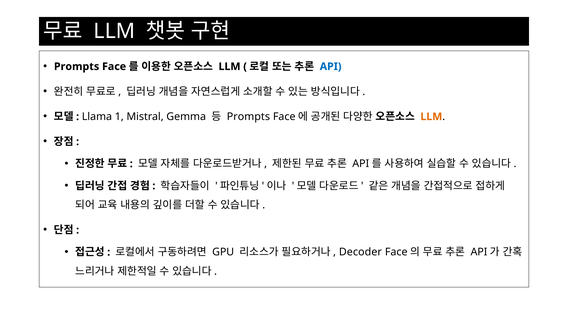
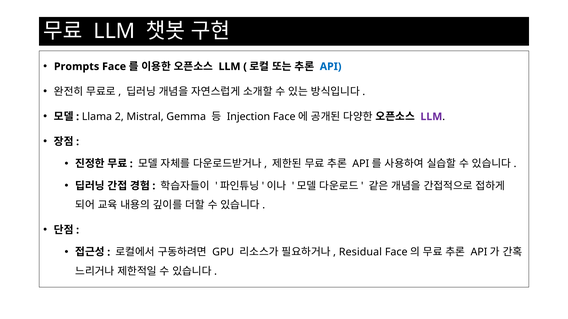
1: 1 -> 2 (119, 117)
Prompts: Prompts -> Injection (248, 117)
LLM colour: orange -> purple (431, 117)
Decoder: Decoder -> Residual (360, 253)
